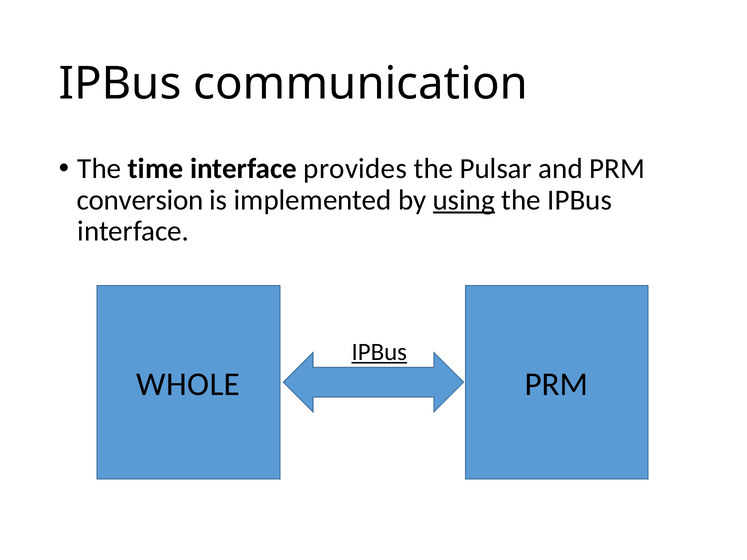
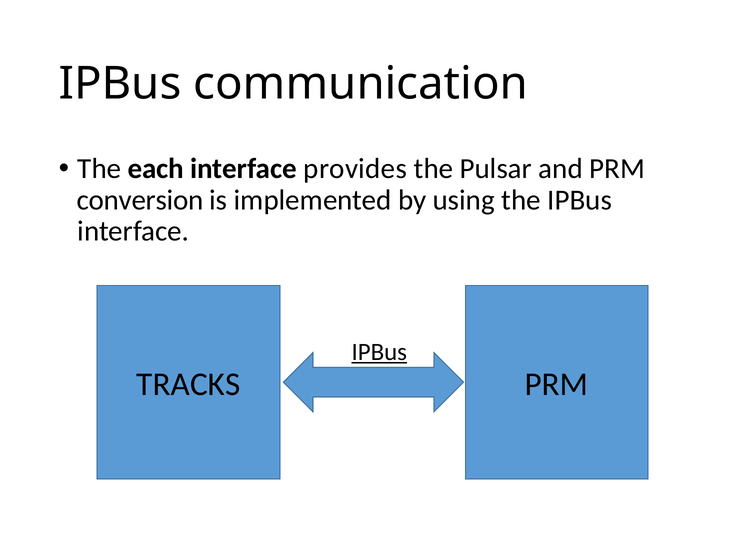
time: time -> each (156, 169)
using underline: present -> none (464, 200)
WHOLE: WHOLE -> TRACKS (188, 385)
